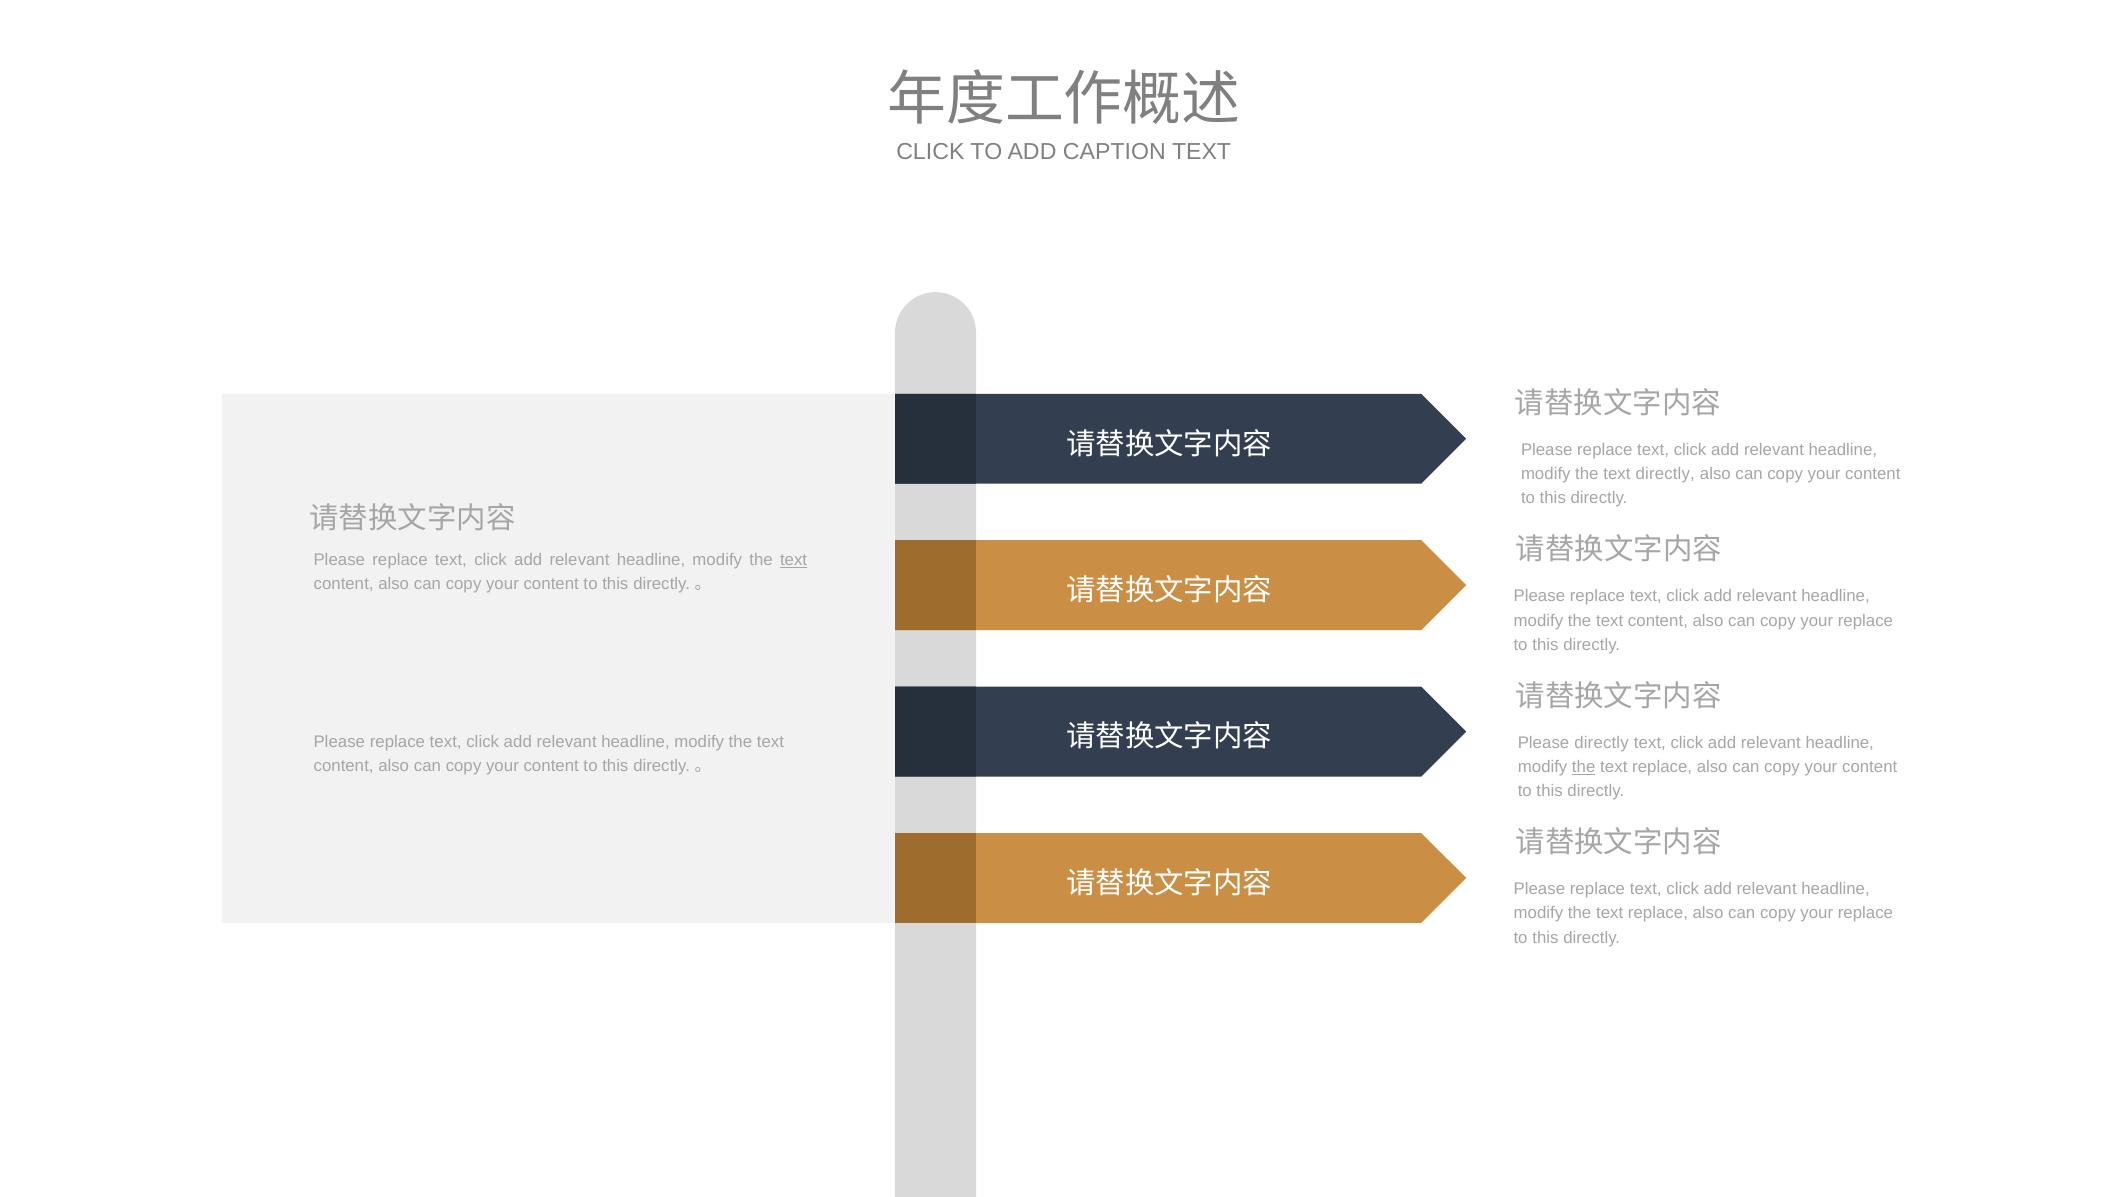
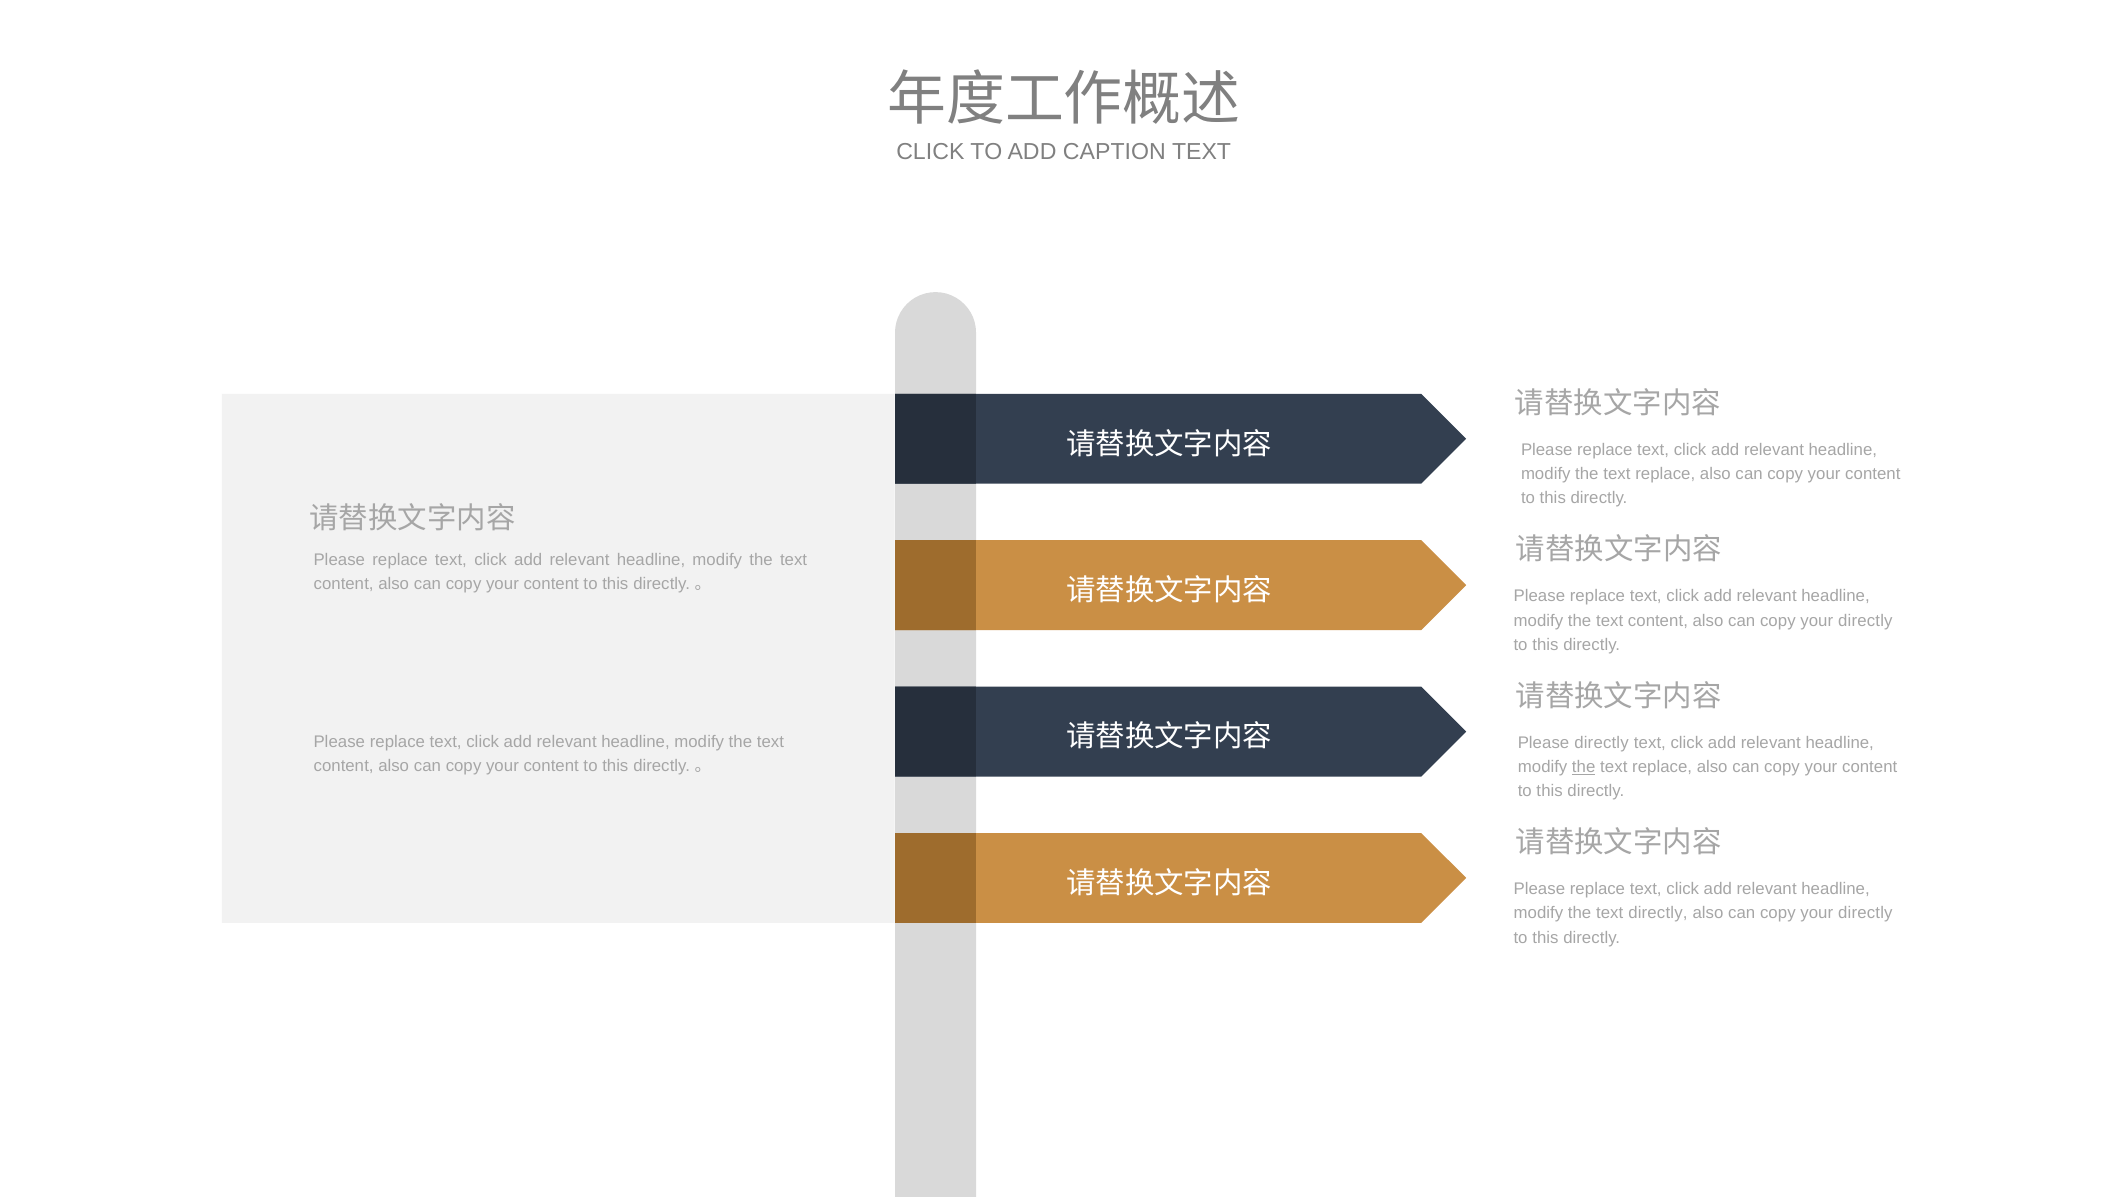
directly: directly -> replace (1665, 474)
text underline: present -> none (794, 560)
replace: replace -> directly (1865, 621)
replace: replace -> directly (1658, 913)
replace: replace -> directly (1865, 913)
